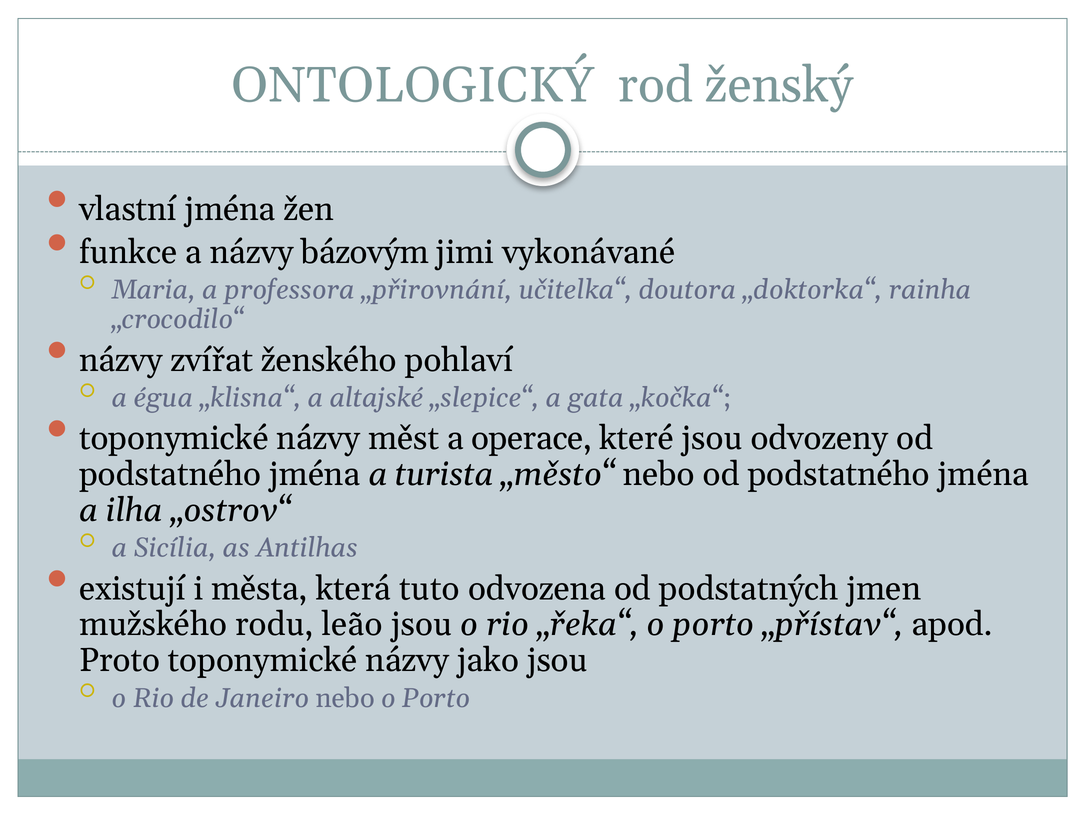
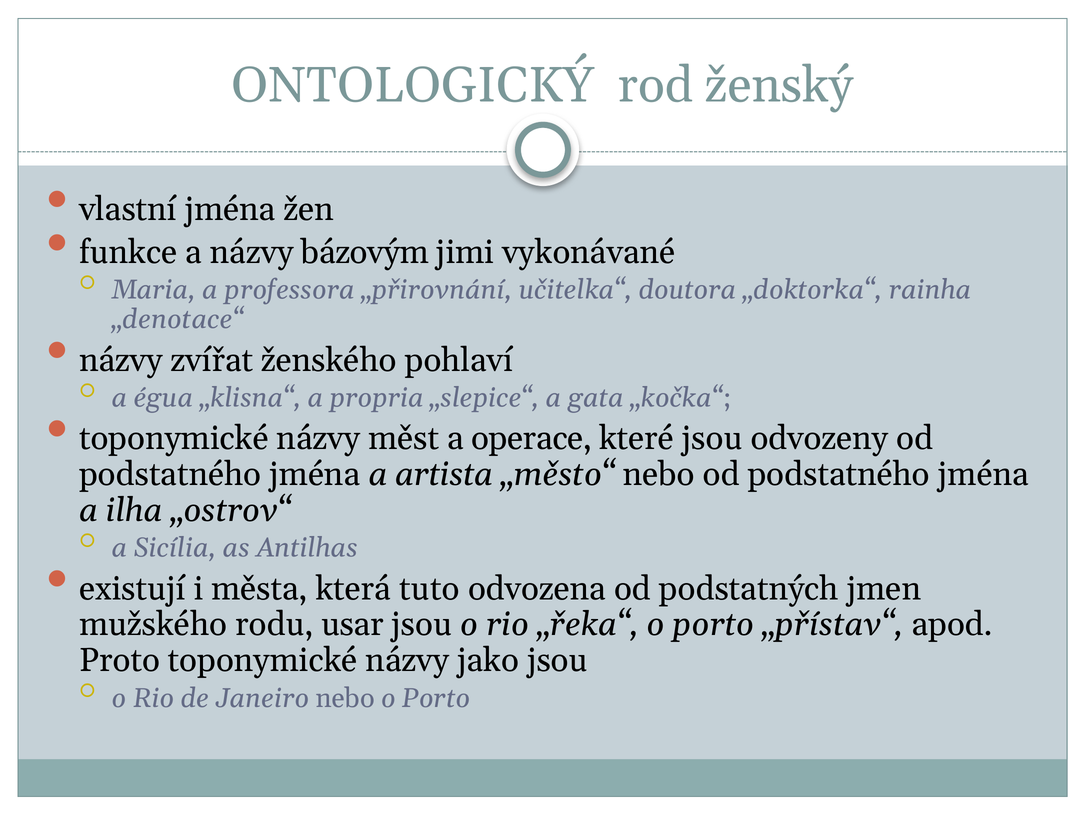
„crocodilo“: „crocodilo“ -> „denotace“ (177, 319)
altajské: altajské -> propria (377, 398)
turista: turista -> artista (444, 474)
leão: leão -> usar (353, 624)
